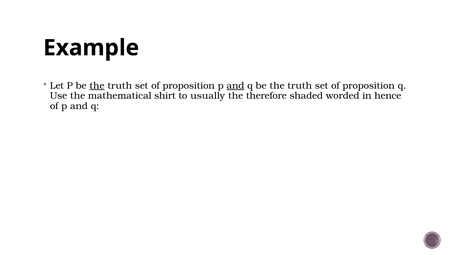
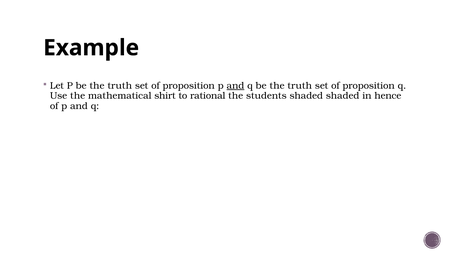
the underline: present -> none (97, 86)
usually: usually -> rational (208, 96)
therefore: therefore -> students (266, 96)
shaded worded: worded -> shaded (343, 96)
